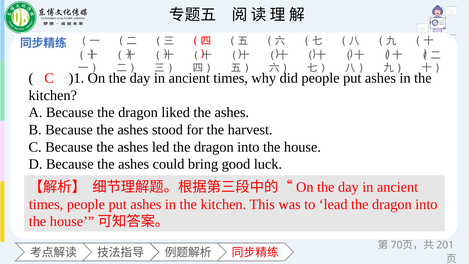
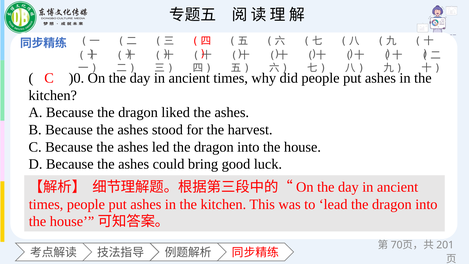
)1: )1 -> )0 (76, 78)
